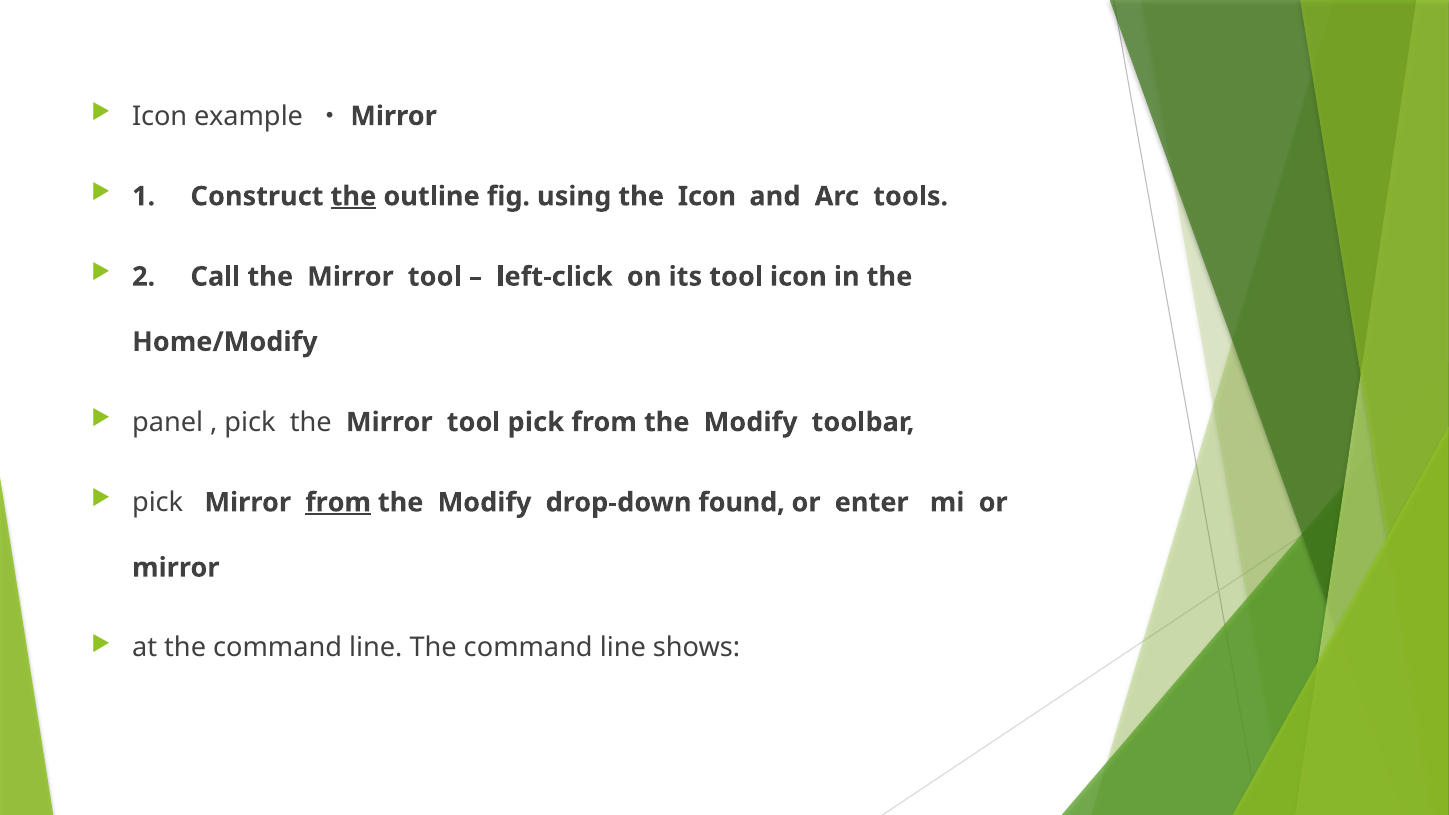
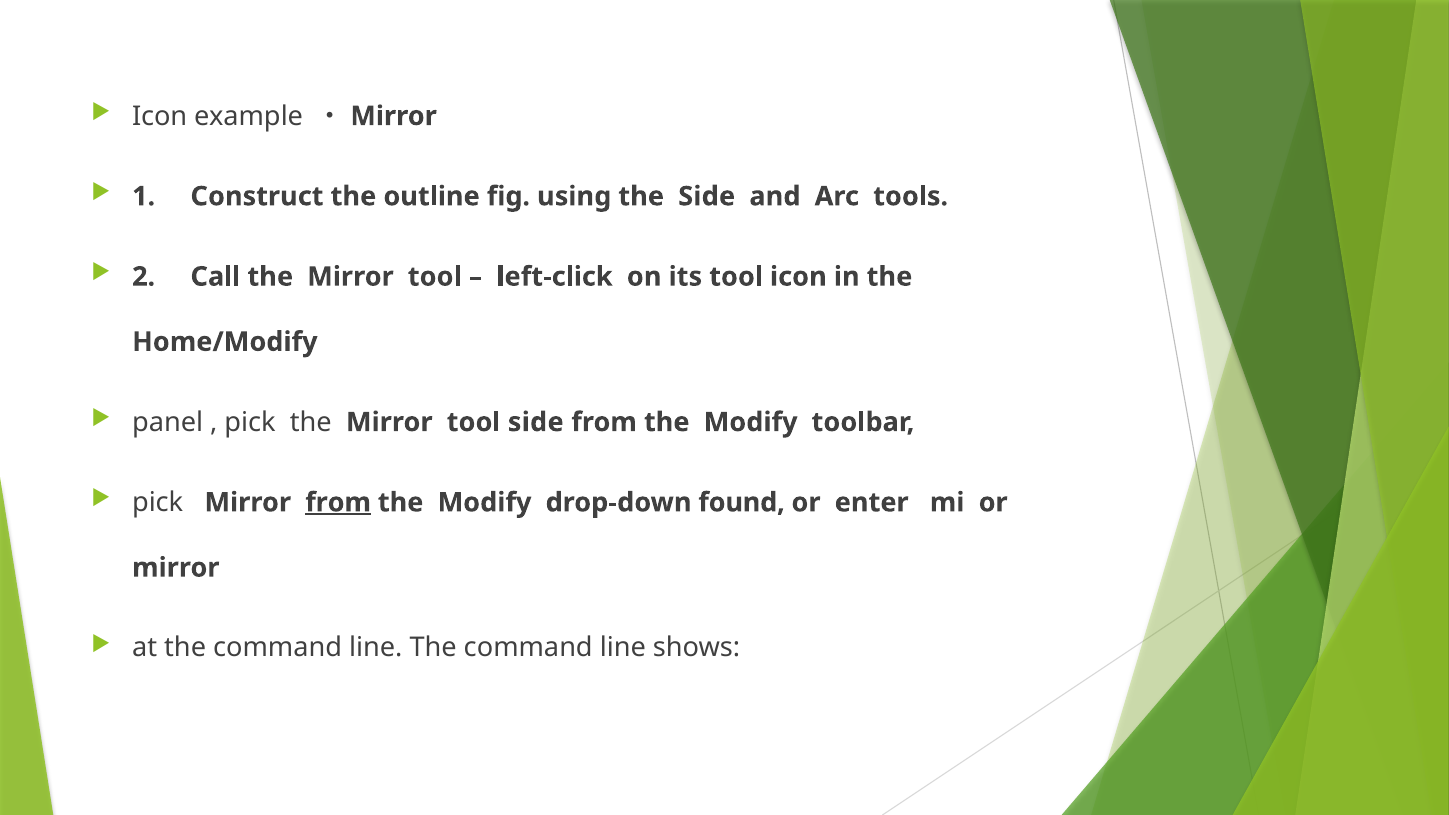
the underline: present -> none (353, 196)
the Icon: Icon -> Side (707, 196)
tool pick: pick -> side (536, 422)
